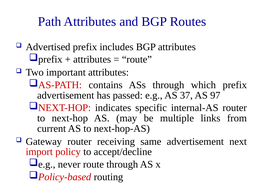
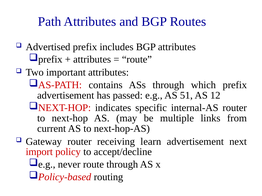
37: 37 -> 51 (186, 95)
97: 97 -> 12 (215, 95)
same: same -> learn (151, 142)
